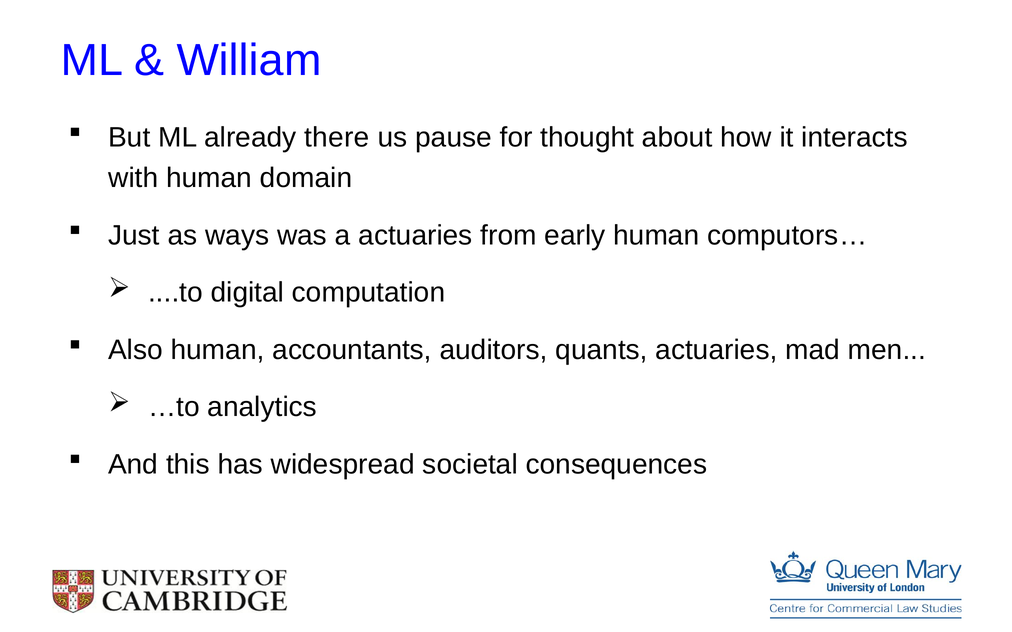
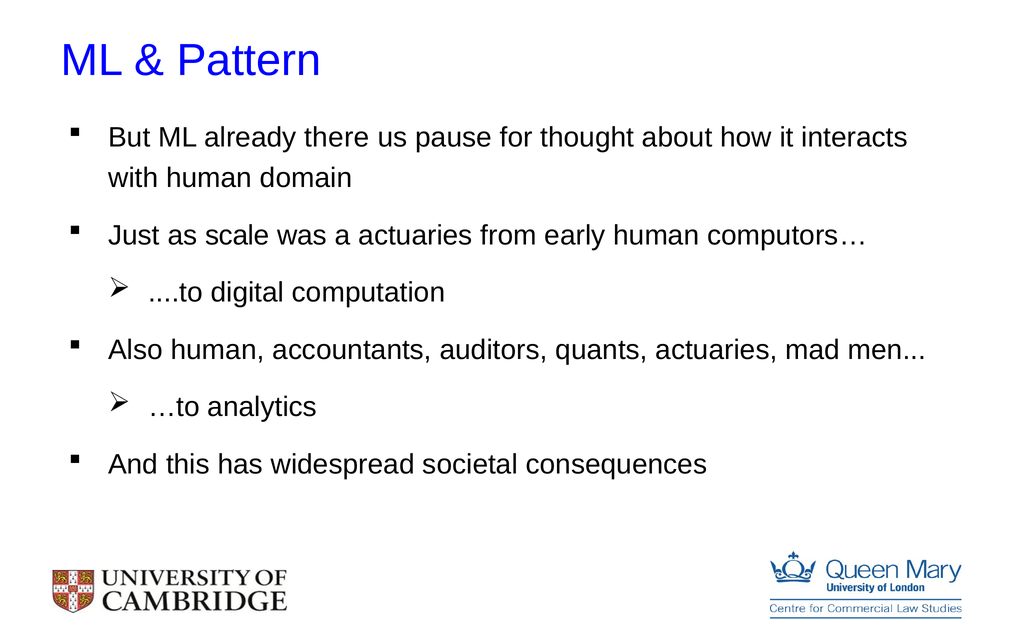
William: William -> Pattern (249, 60)
ways: ways -> scale (237, 236)
